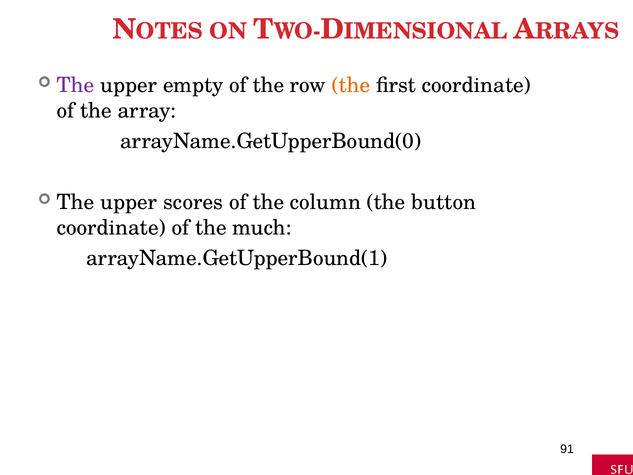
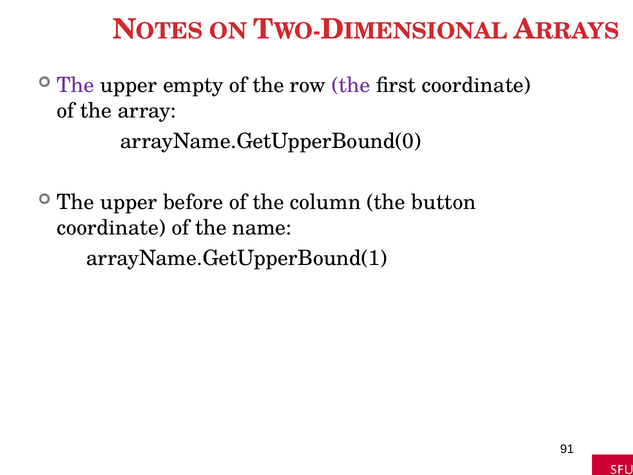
the colour: orange -> purple (351, 85)
scores: scores -> before (193, 202)
much: much -> name (262, 228)
